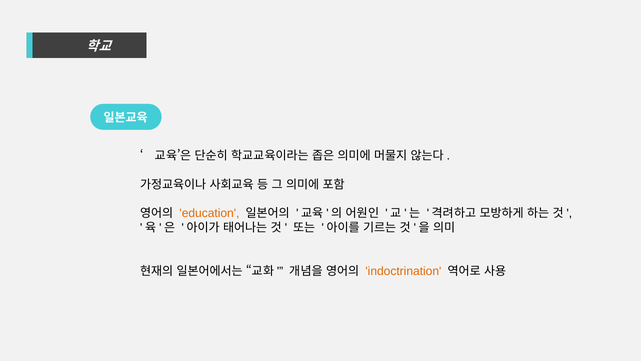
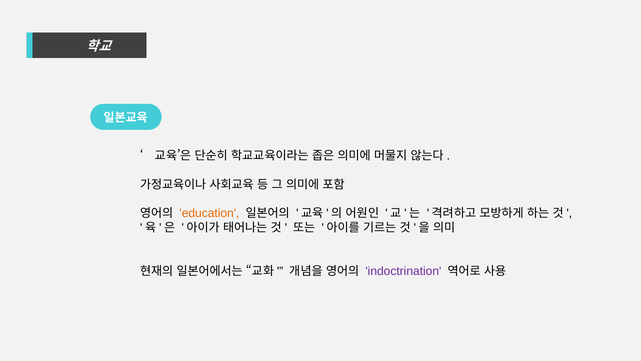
indoctrination colour: orange -> purple (403, 271)
